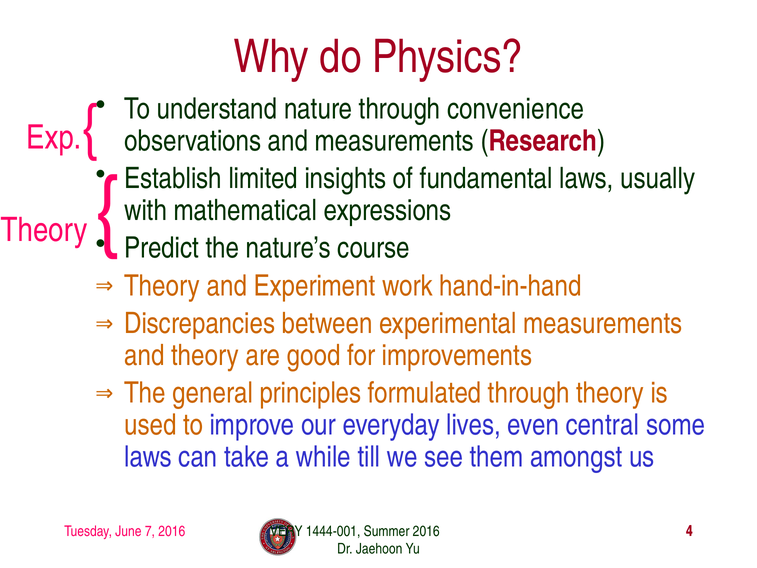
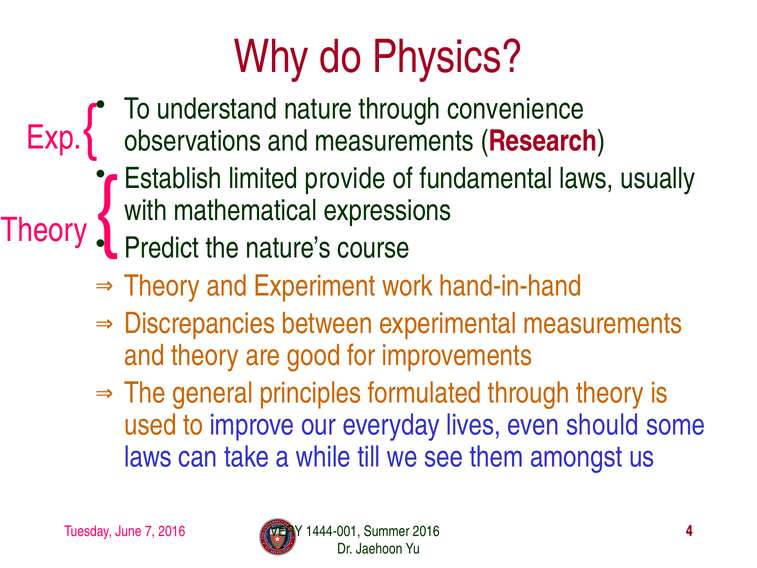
insights: insights -> provide (345, 179)
central: central -> should (602, 425)
